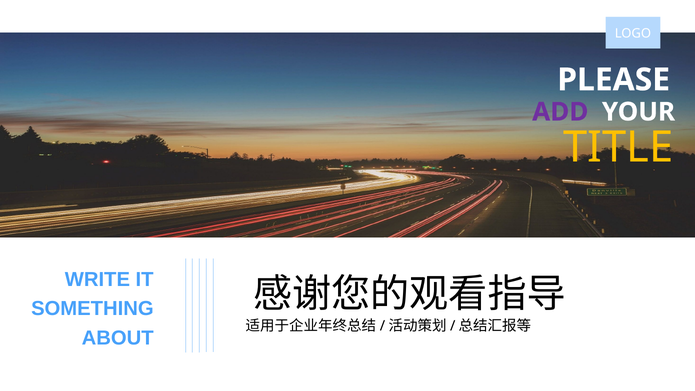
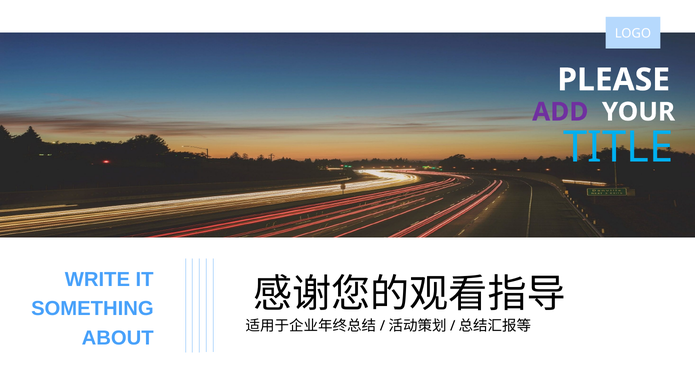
TITLE colour: yellow -> light blue (618, 147)
